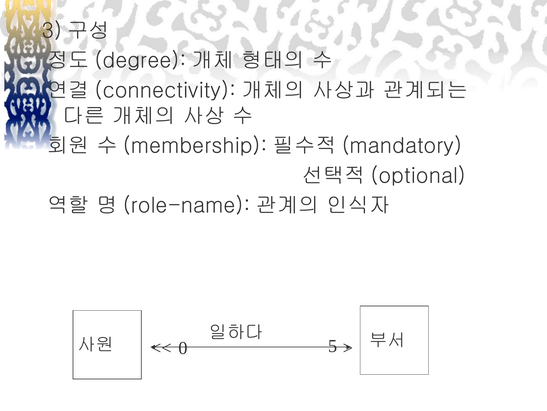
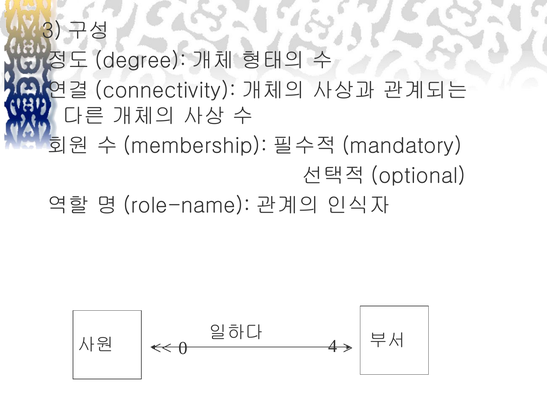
5: 5 -> 4 (333, 346)
